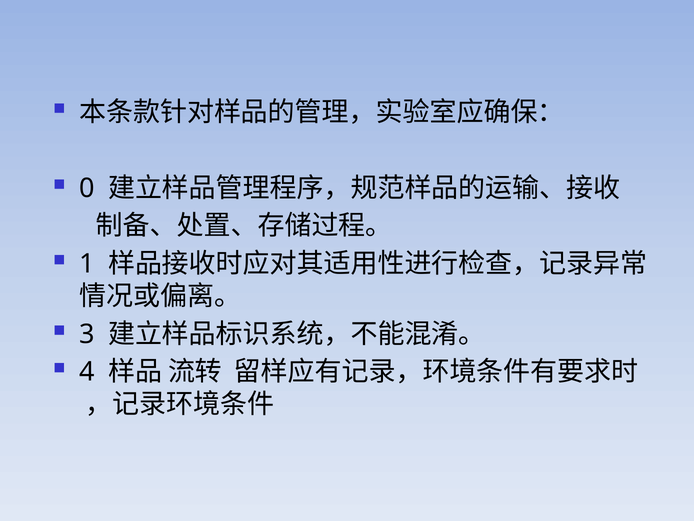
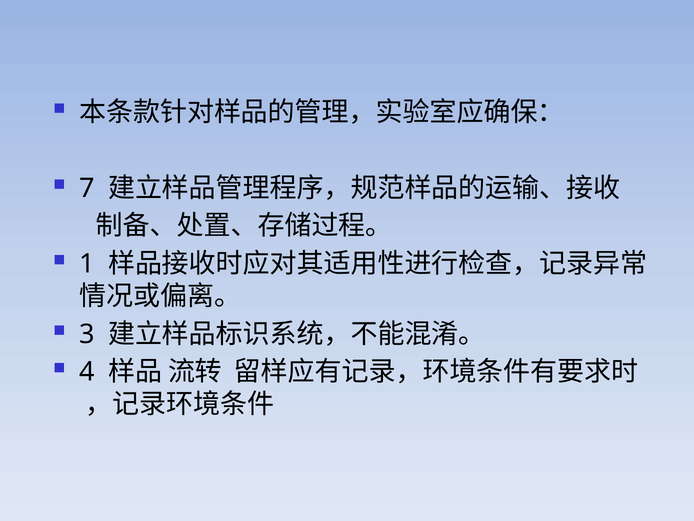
0: 0 -> 7 (87, 188)
